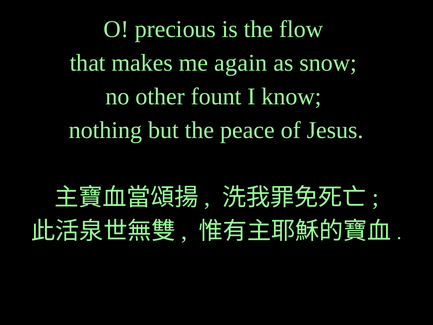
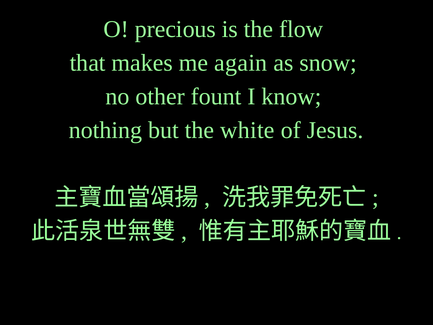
peace: peace -> white (247, 130)
